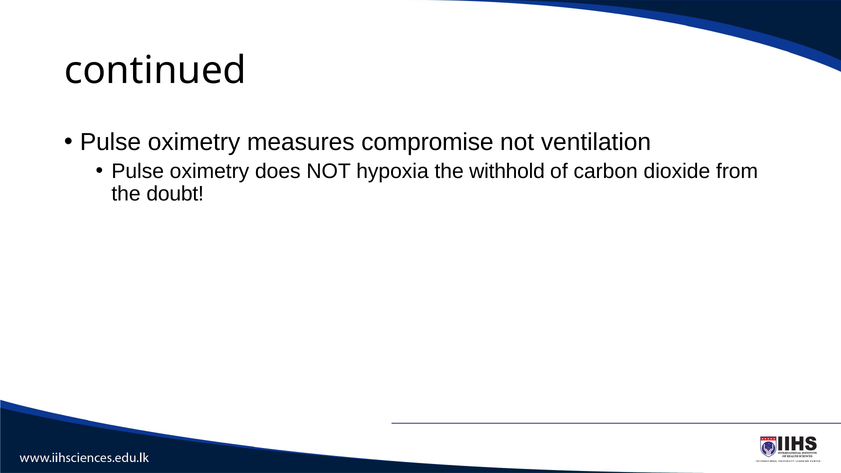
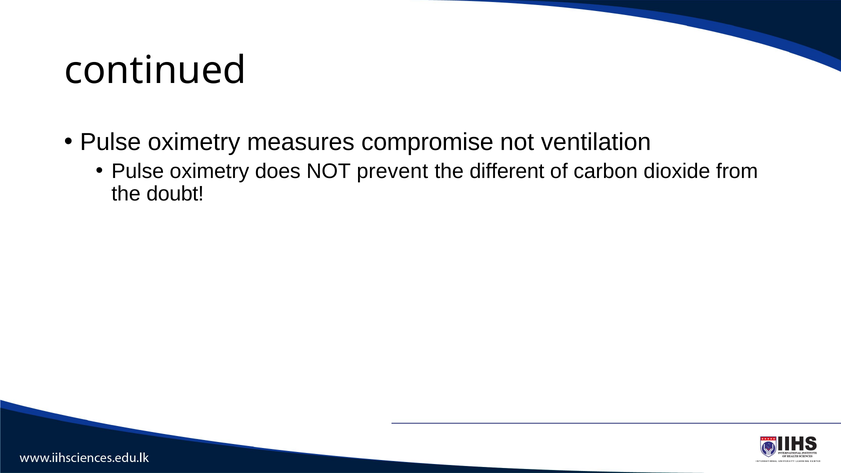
hypoxia: hypoxia -> prevent (392, 171)
withhold: withhold -> different (507, 171)
